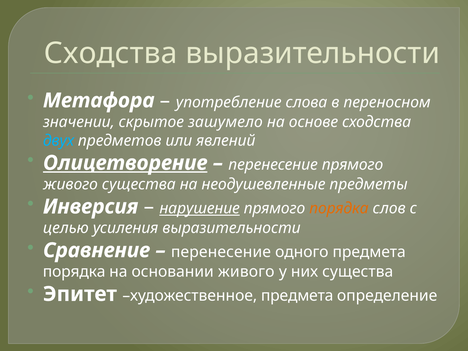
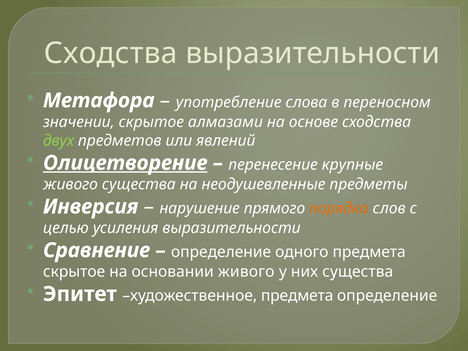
зашумело: зашумело -> алмазами (225, 122)
двух colour: light blue -> light green (59, 141)
перенесение прямого: прямого -> крупные (353, 165)
нарушение underline: present -> none (200, 208)
перенесение: перенесение -> определение (221, 252)
порядка: порядка -> скрытое (74, 272)
